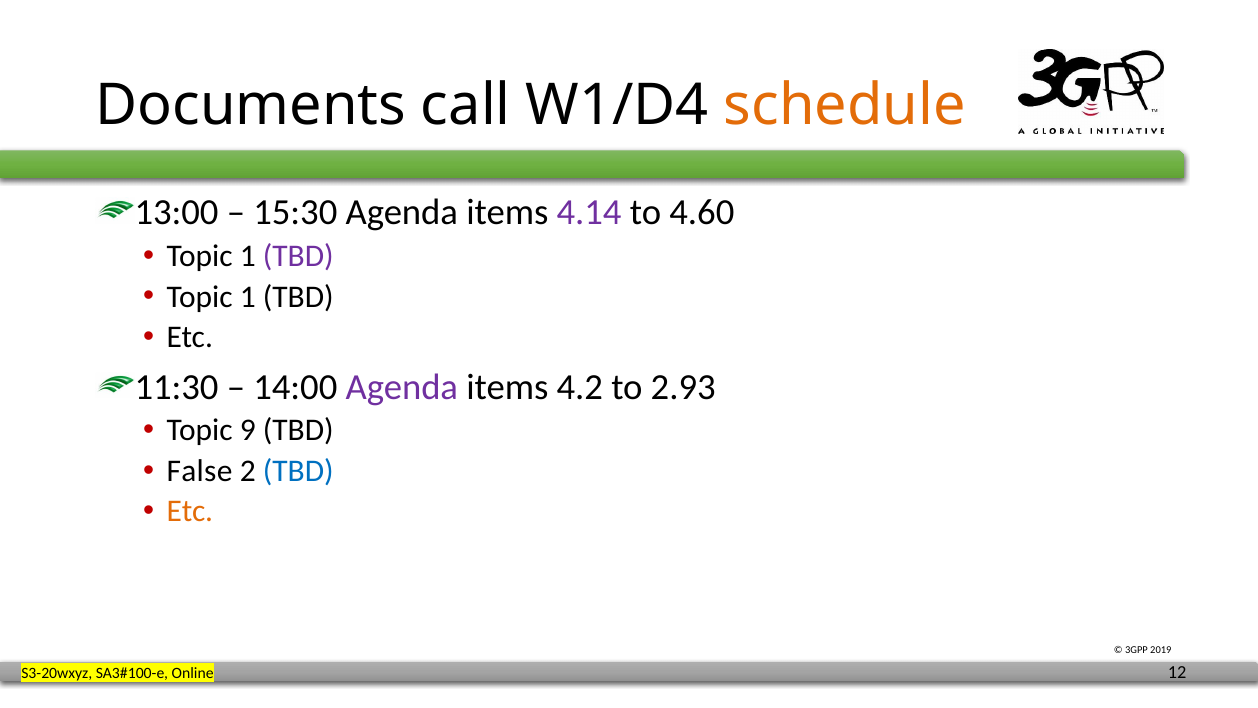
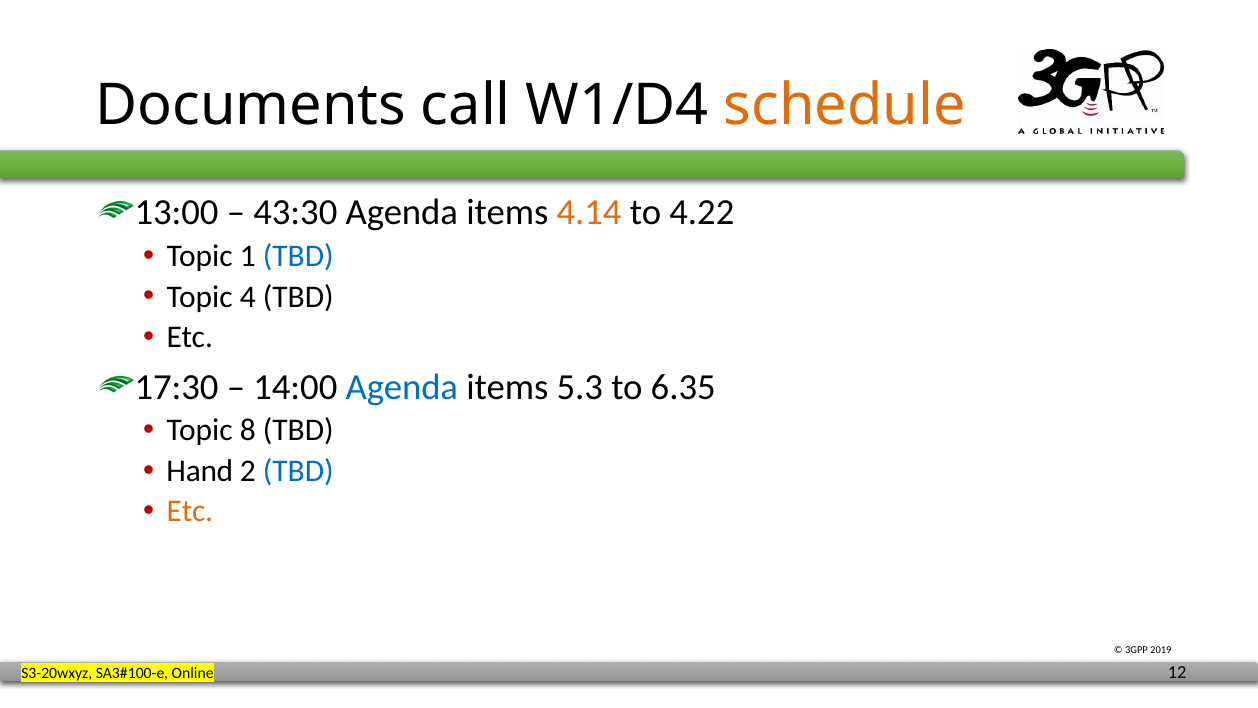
15:30: 15:30 -> 43:30 (295, 213)
4.14 colour: purple -> orange (589, 213)
4.60: 4.60 -> 4.22 (702, 213)
TBD colour: purple -> blue (298, 256)
1: 1 -> 4 (248, 297)
11:30: 11:30 -> 17:30 (177, 387)
Agenda colour: purple -> blue (402, 387)
4.2: 4.2 -> 5.3 (580, 387)
2.93: 2.93 -> 6.35 (683, 387)
9: 9 -> 8 (248, 430)
False: False -> Hand (200, 471)
